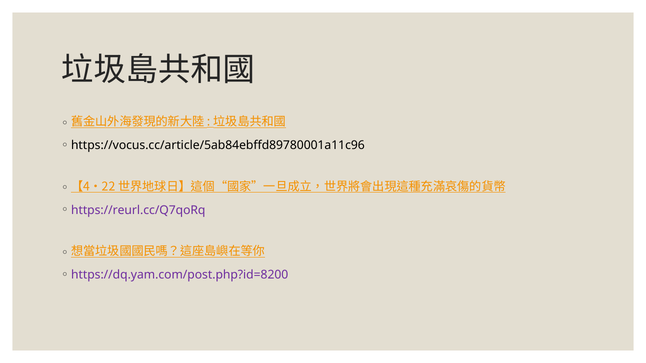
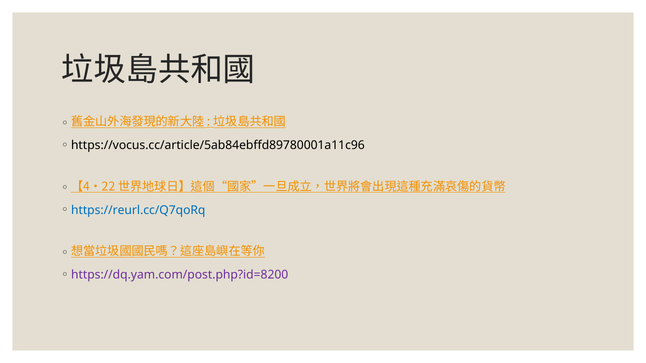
https://reurl.cc/Q7qoRq colour: purple -> blue (138, 210)
